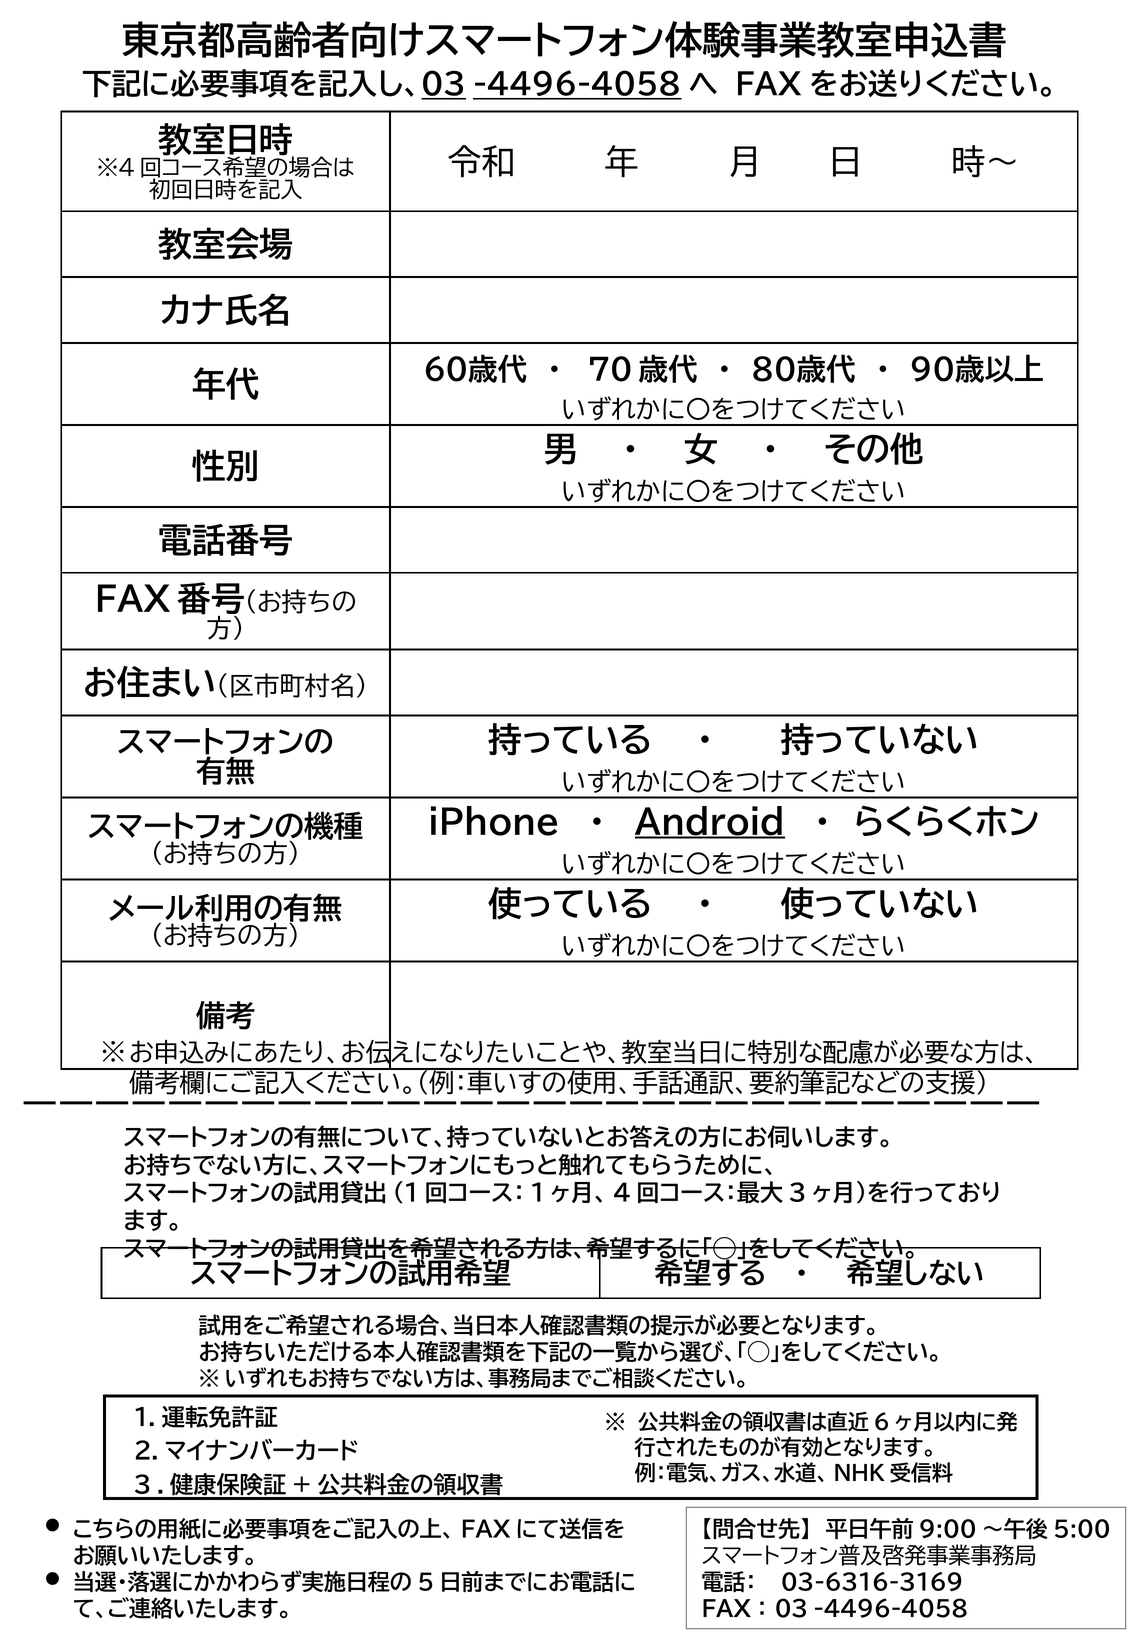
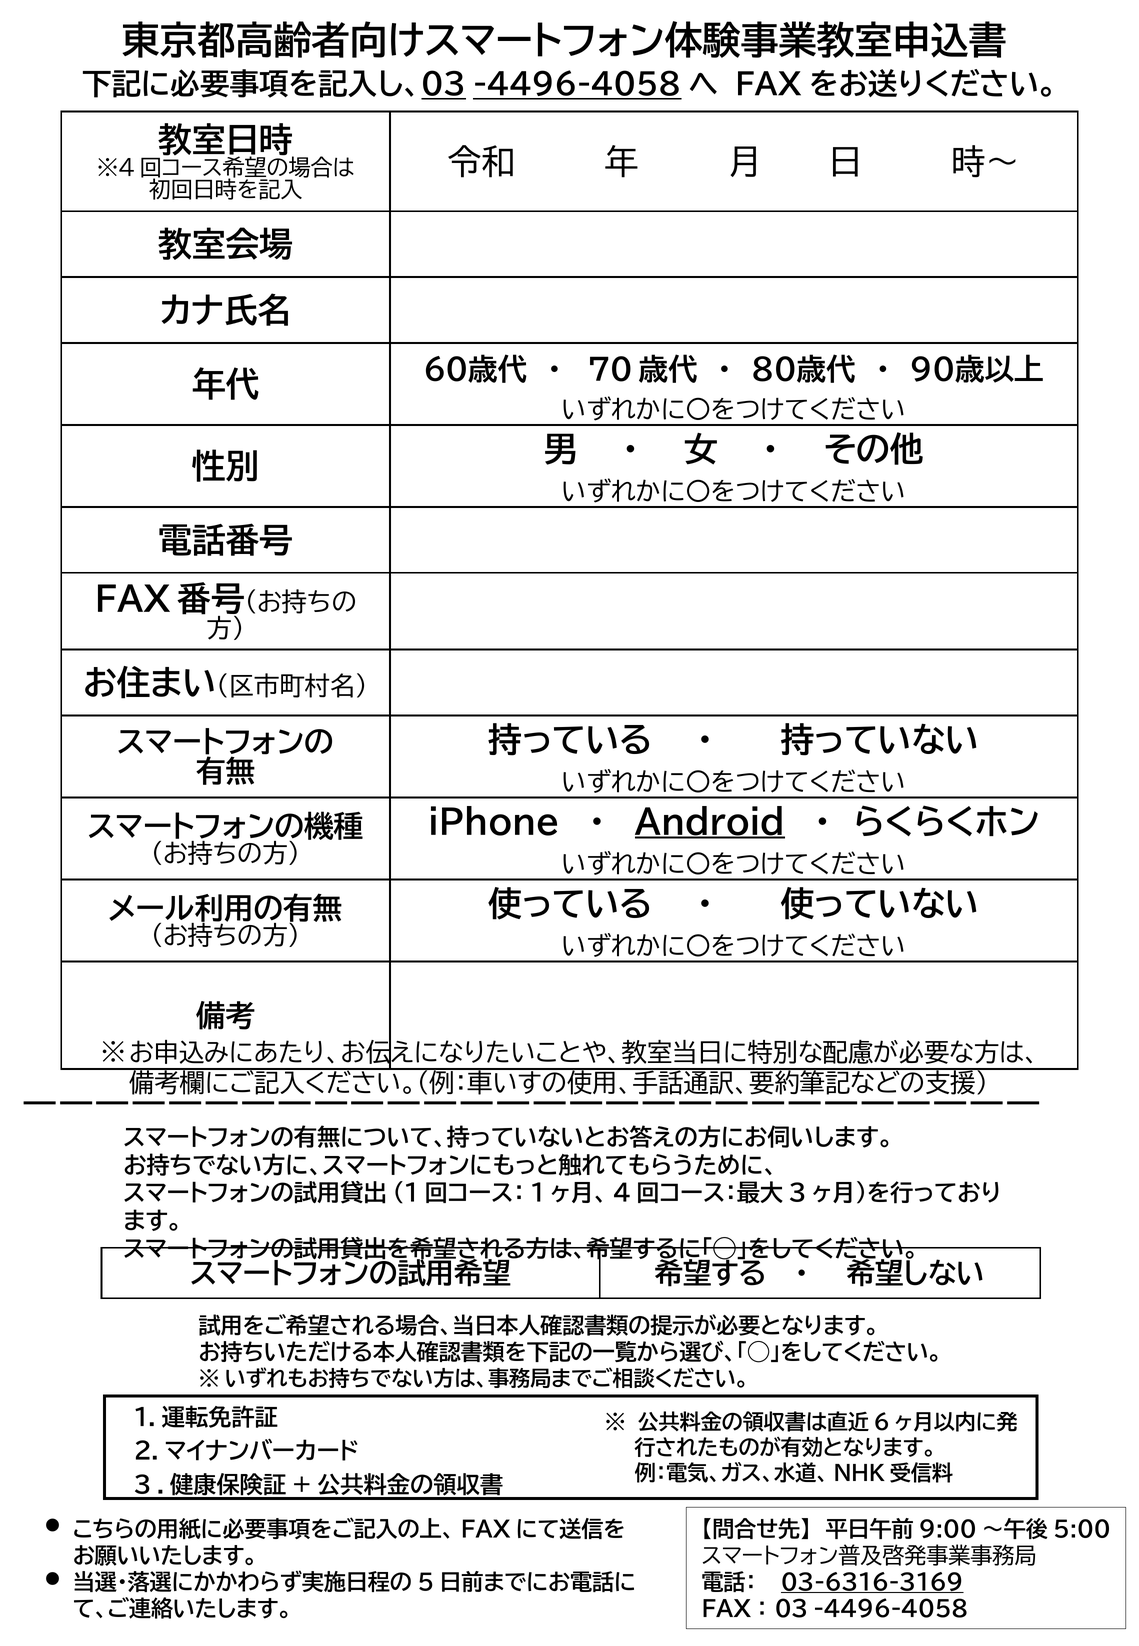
03-6316-3169 underline: none -> present (872, 1582)
